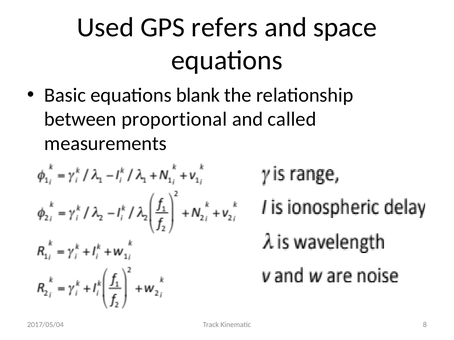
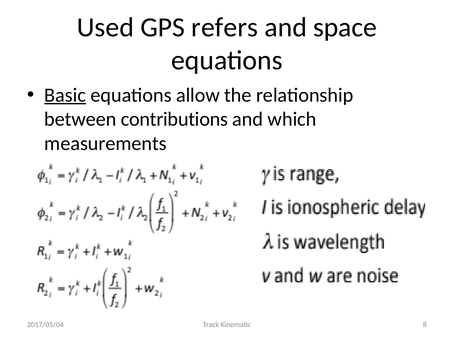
Basic underline: none -> present (65, 95)
blank: blank -> allow (198, 95)
proportional: proportional -> contributions (174, 119)
called: called -> which (292, 119)
